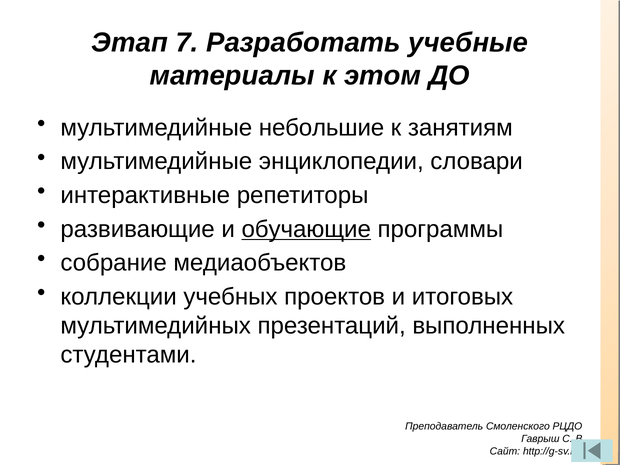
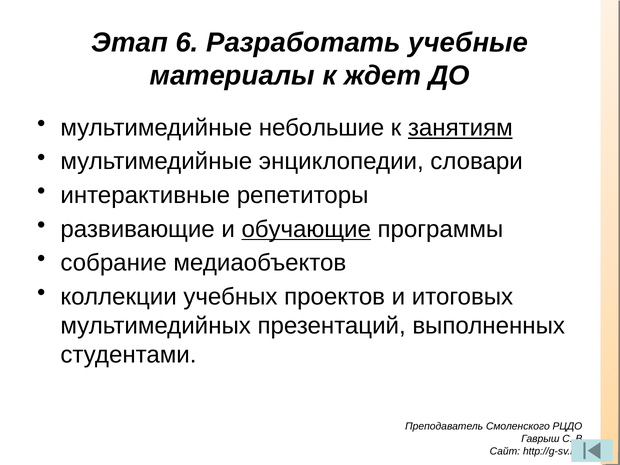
7: 7 -> 6 (187, 43)
этом: этом -> ждет (383, 76)
занятиям underline: none -> present (460, 128)
